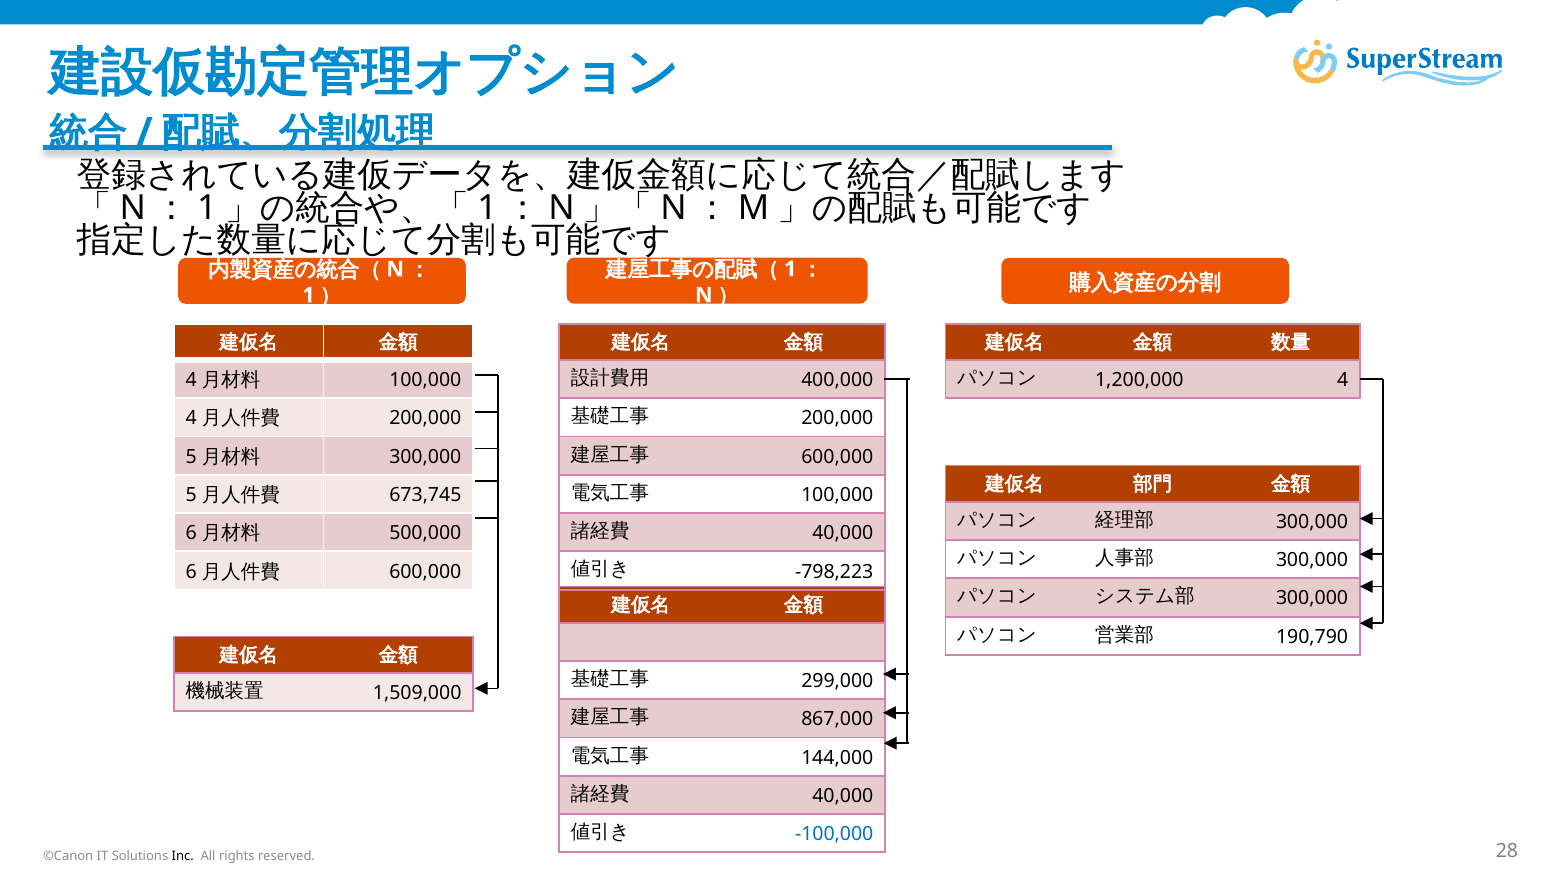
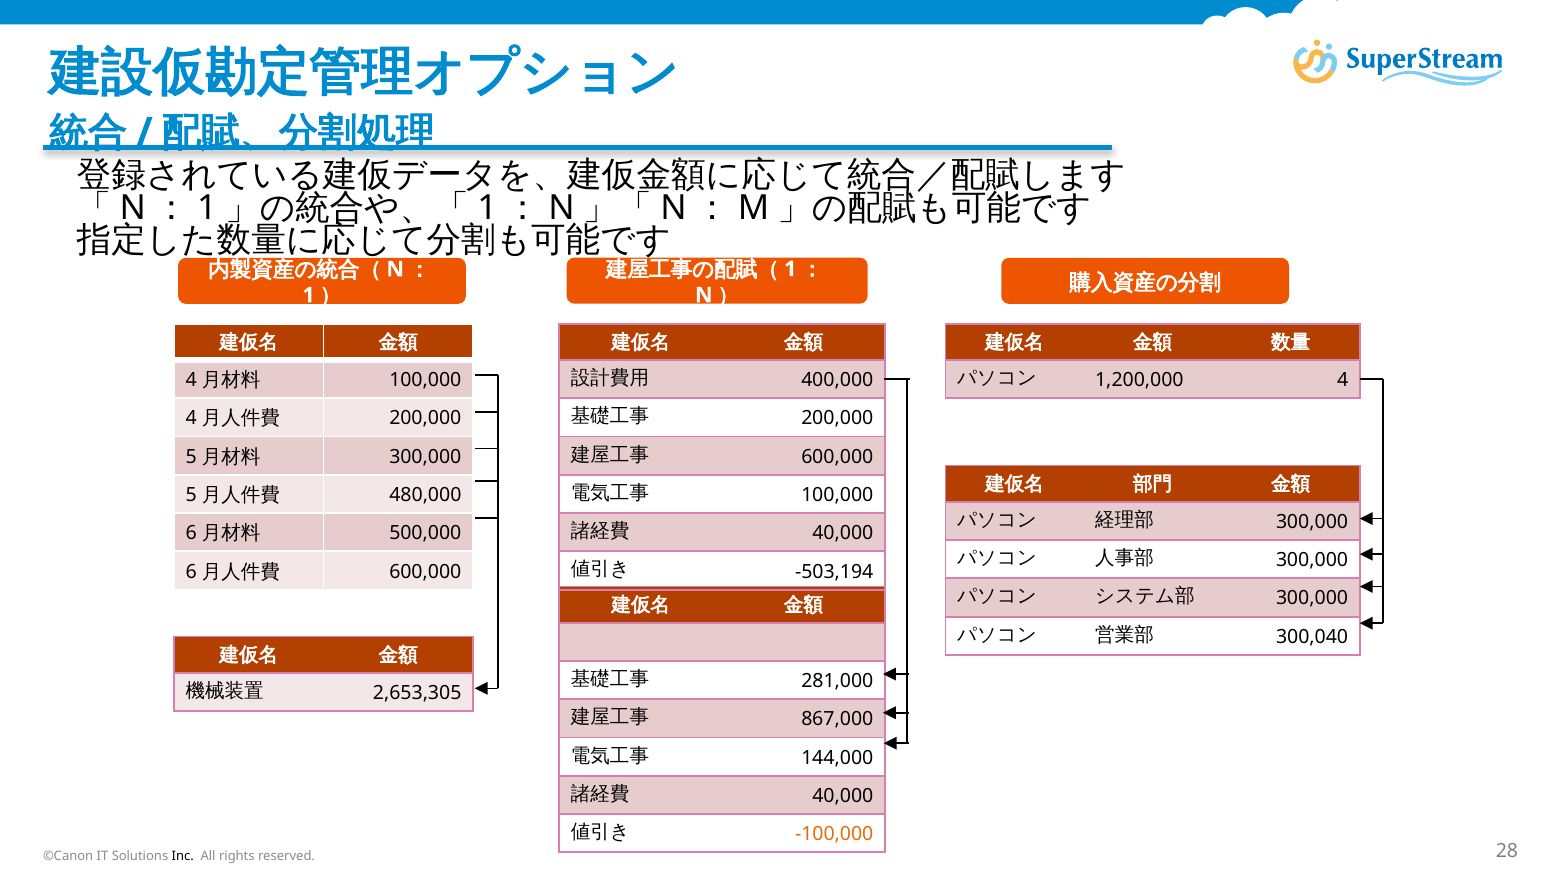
673,745: 673,745 -> 480,000 (425, 495)
-798,223: -798,223 -> -503,194 (834, 572)
190,790: 190,790 -> 300,040 (1312, 637)
299,000: 299,000 -> 281,000 (837, 681)
1,509,000: 1,509,000 -> 2,653,305 (417, 693)
-100,000 colour: blue -> orange (834, 834)
